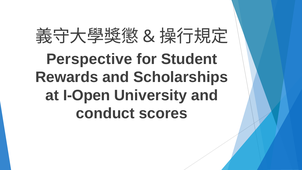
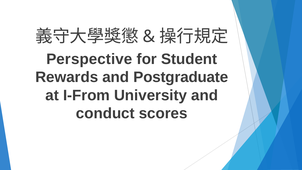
Scholarships: Scholarships -> Postgraduate (181, 77)
I-Open: I-Open -> I-From (86, 95)
